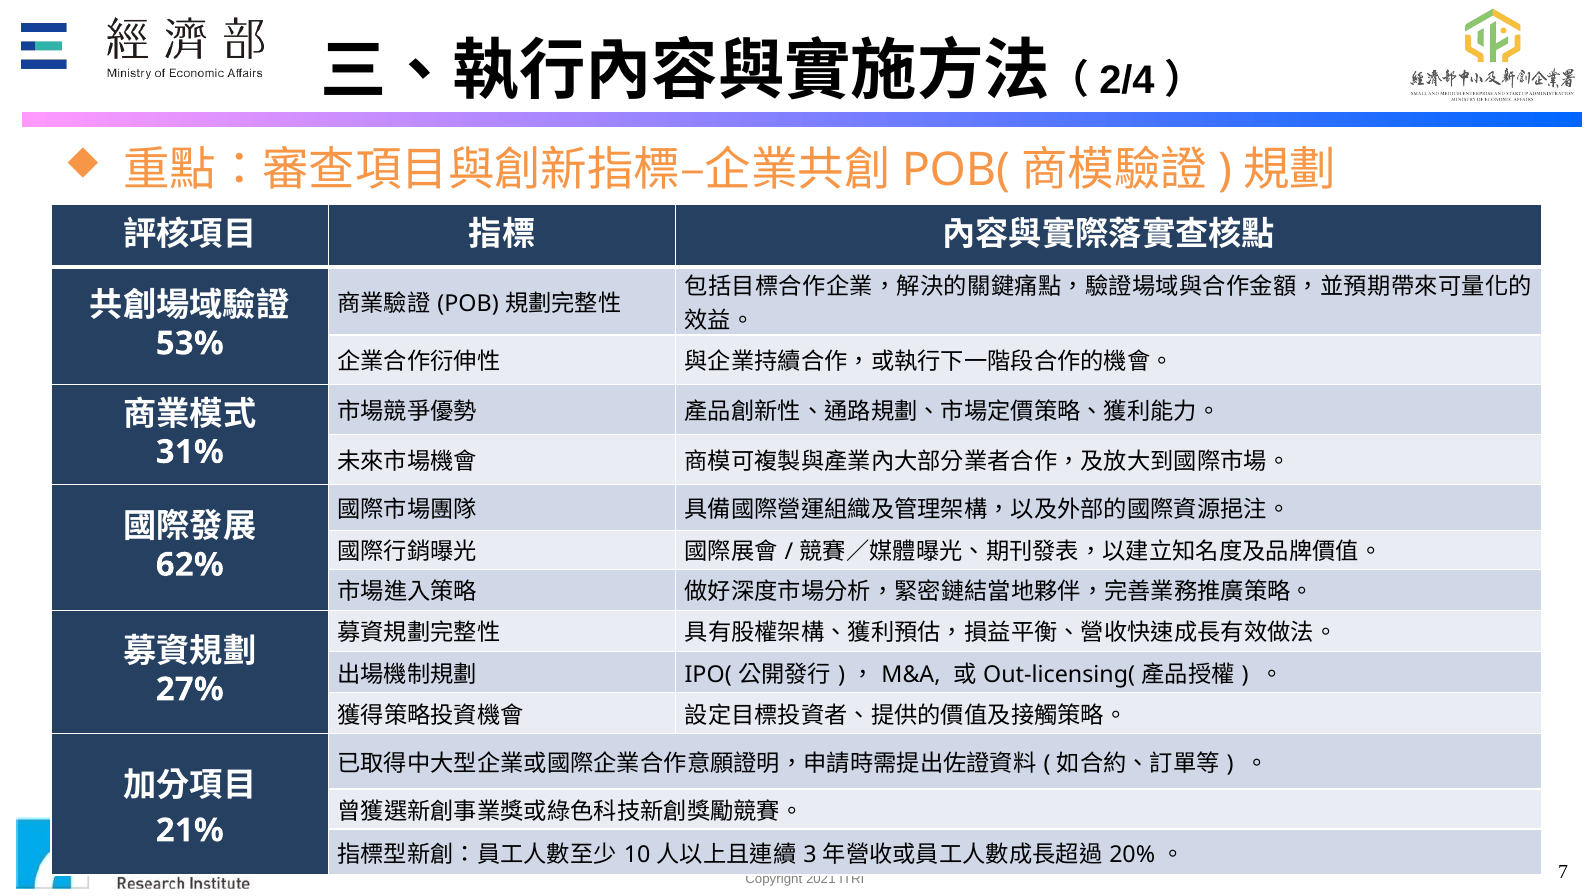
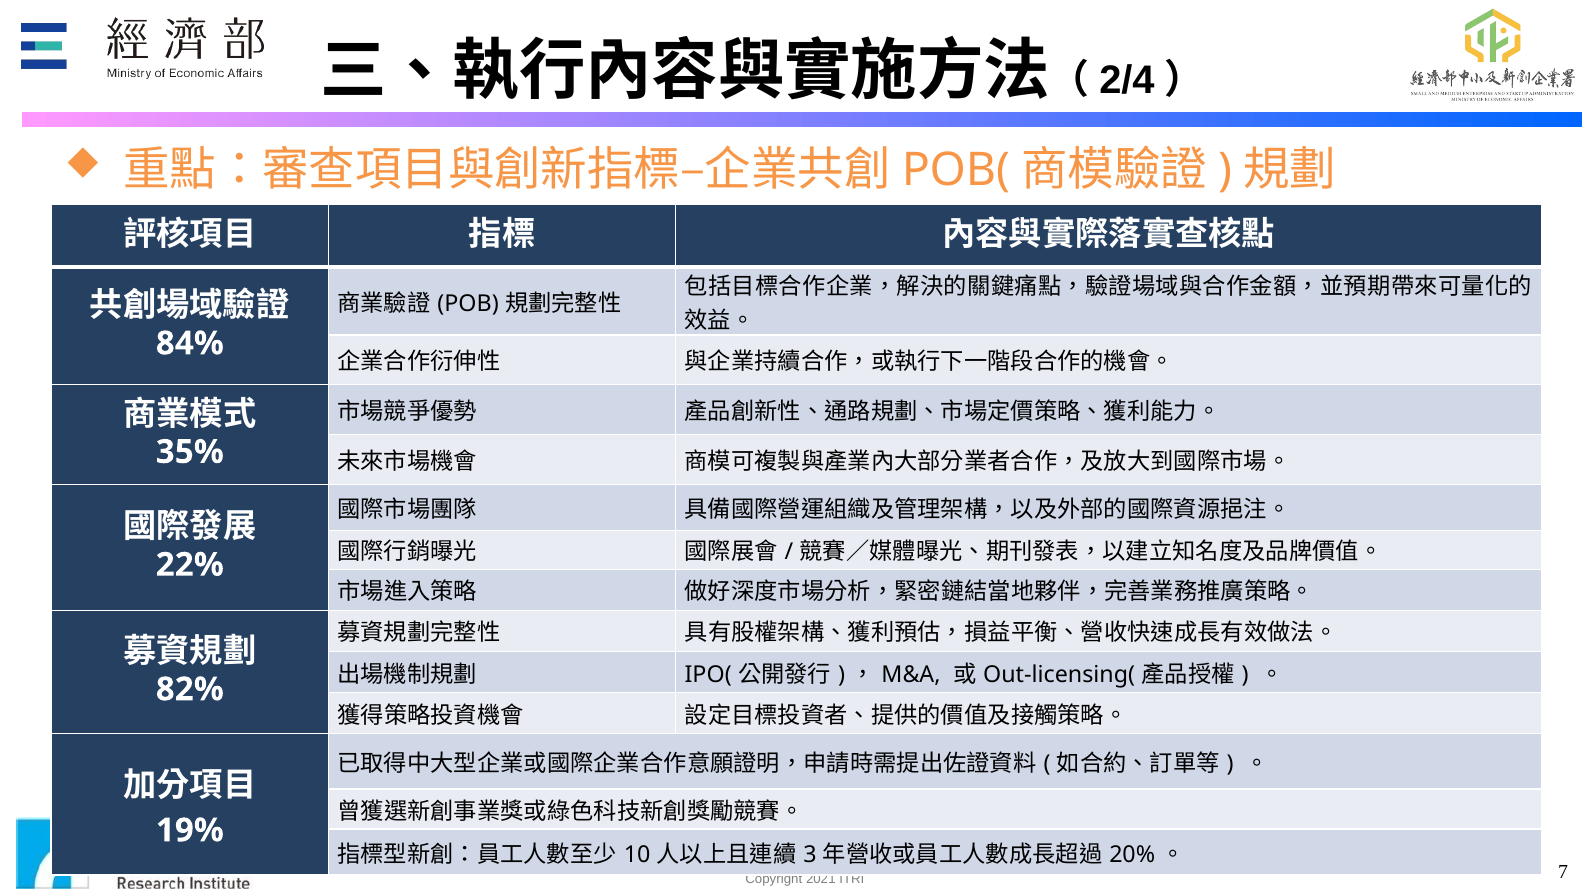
53%: 53% -> 84% (190, 344)
31%: 31% -> 35% (190, 452)
62%: 62% -> 22% (190, 565)
27%: 27% -> 82% (190, 690)
21%: 21% -> 19% (190, 831)
